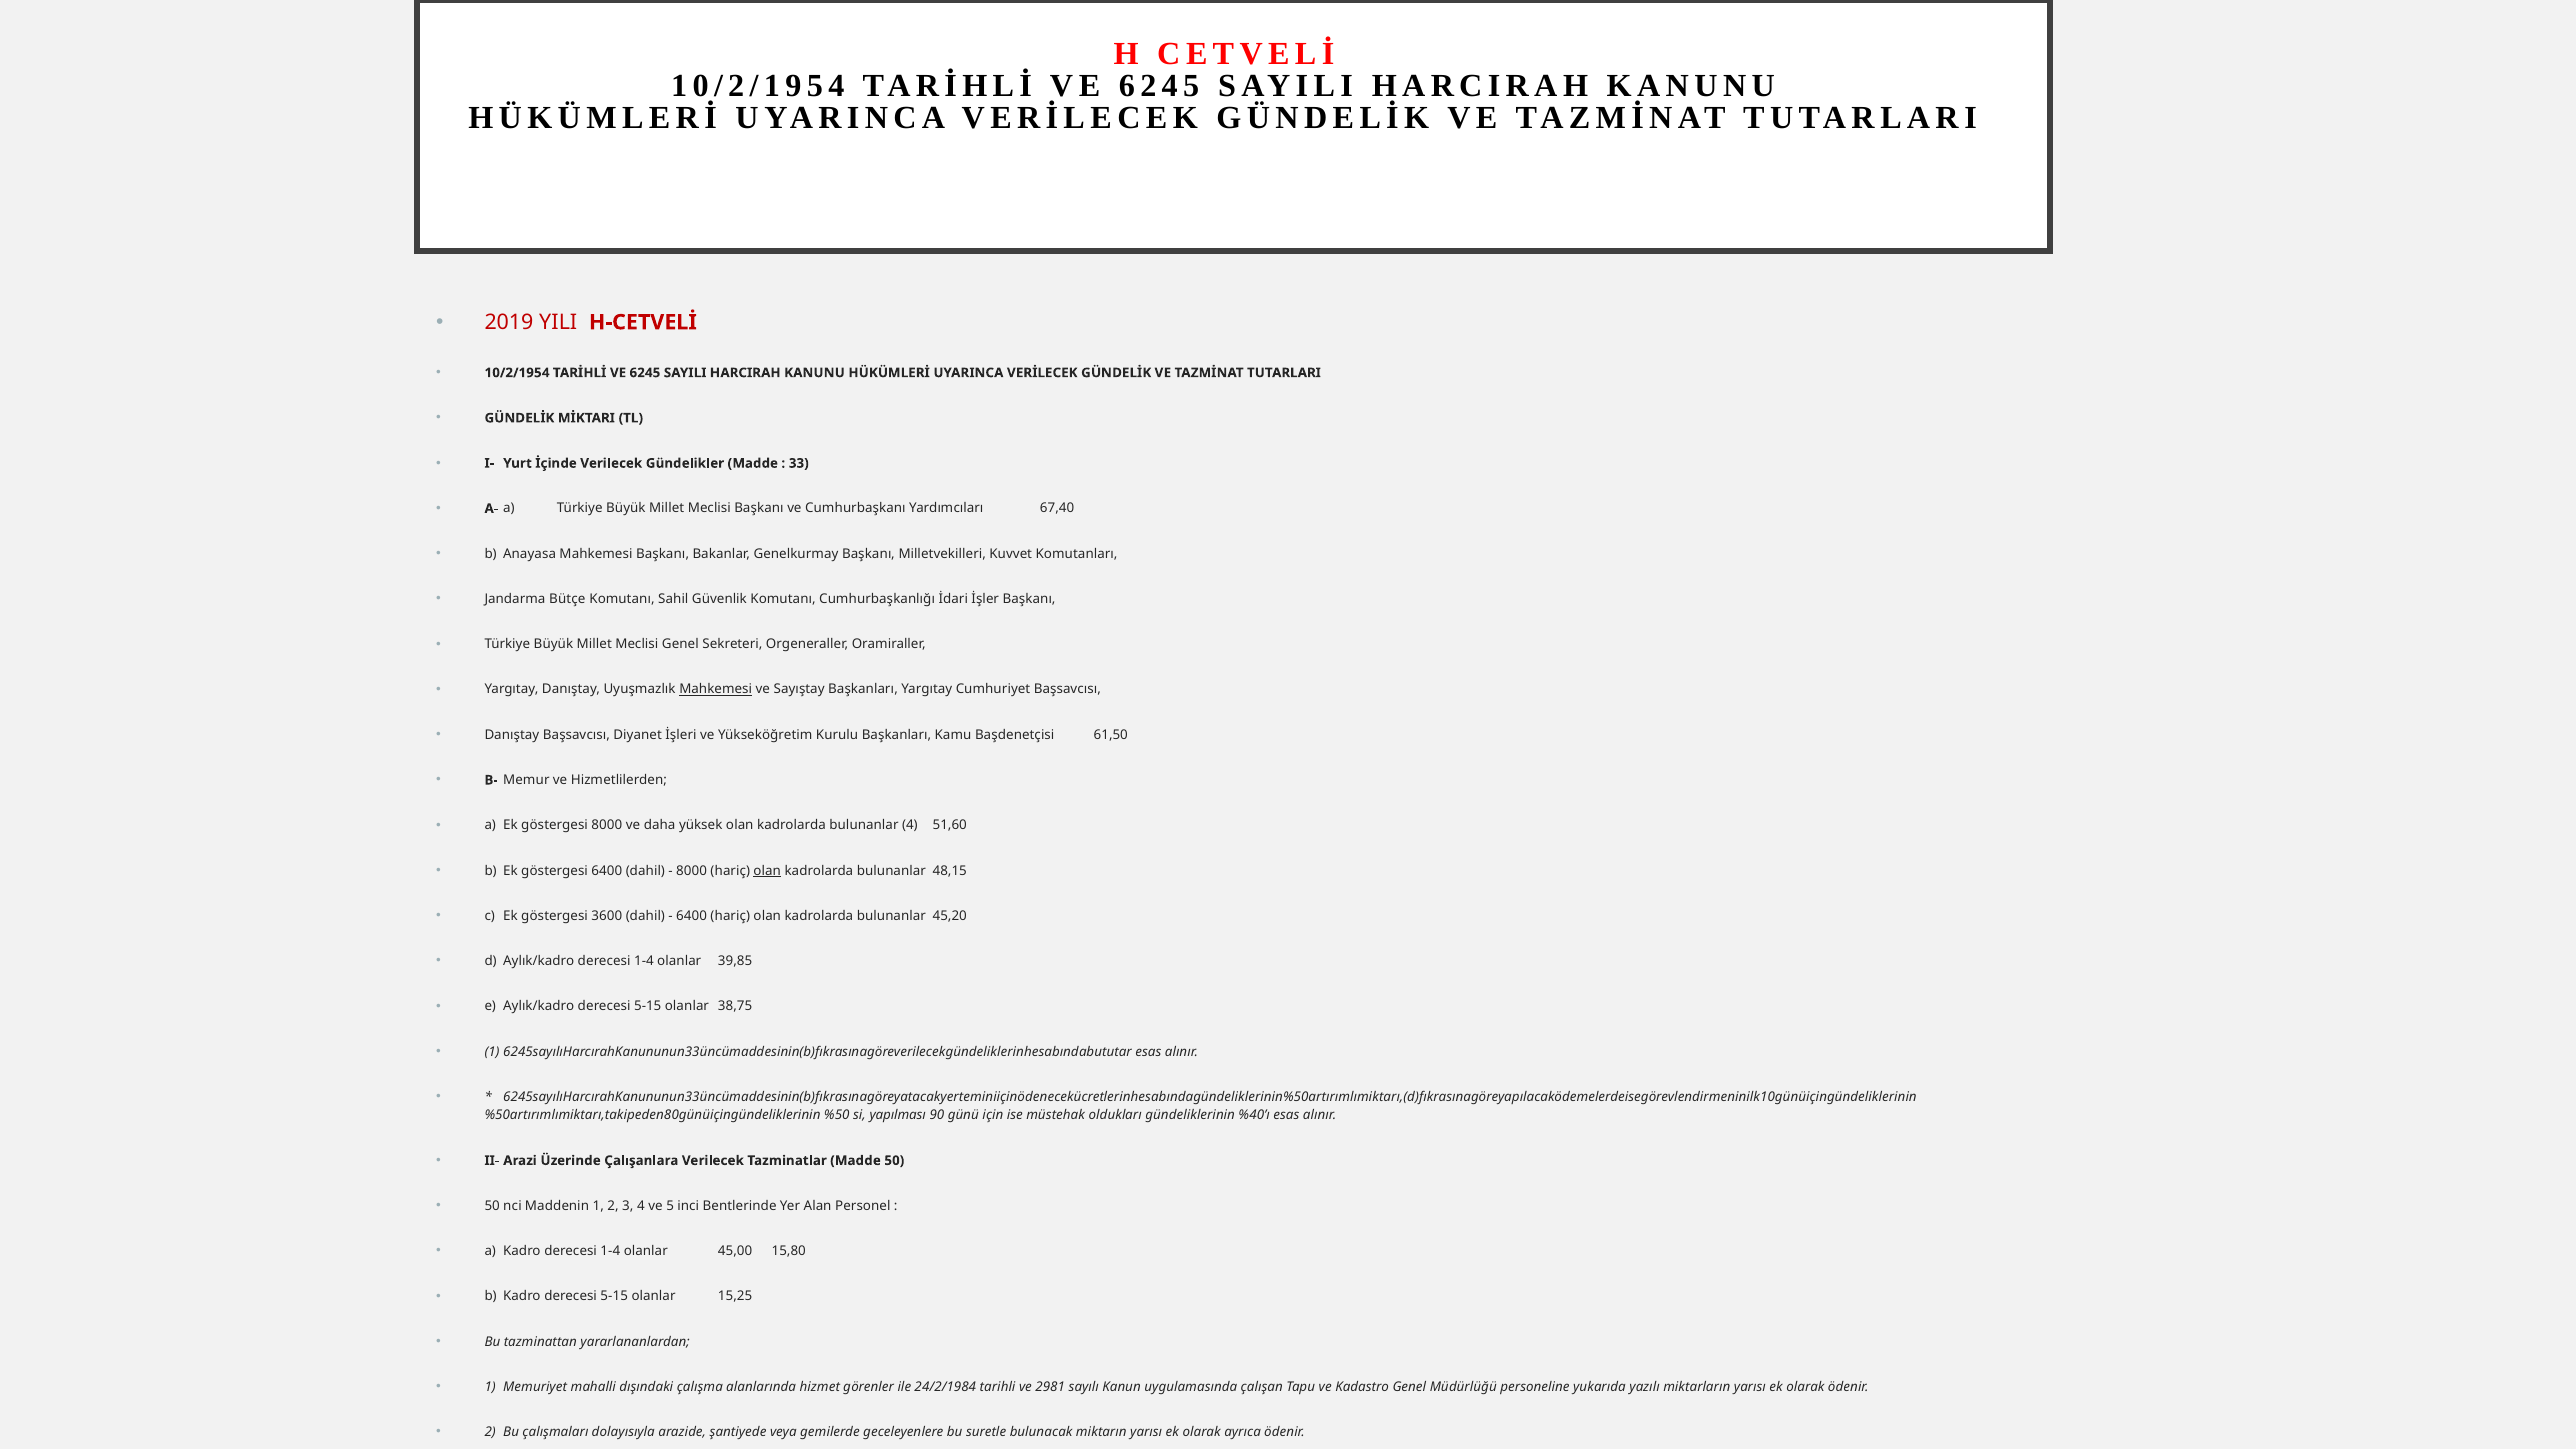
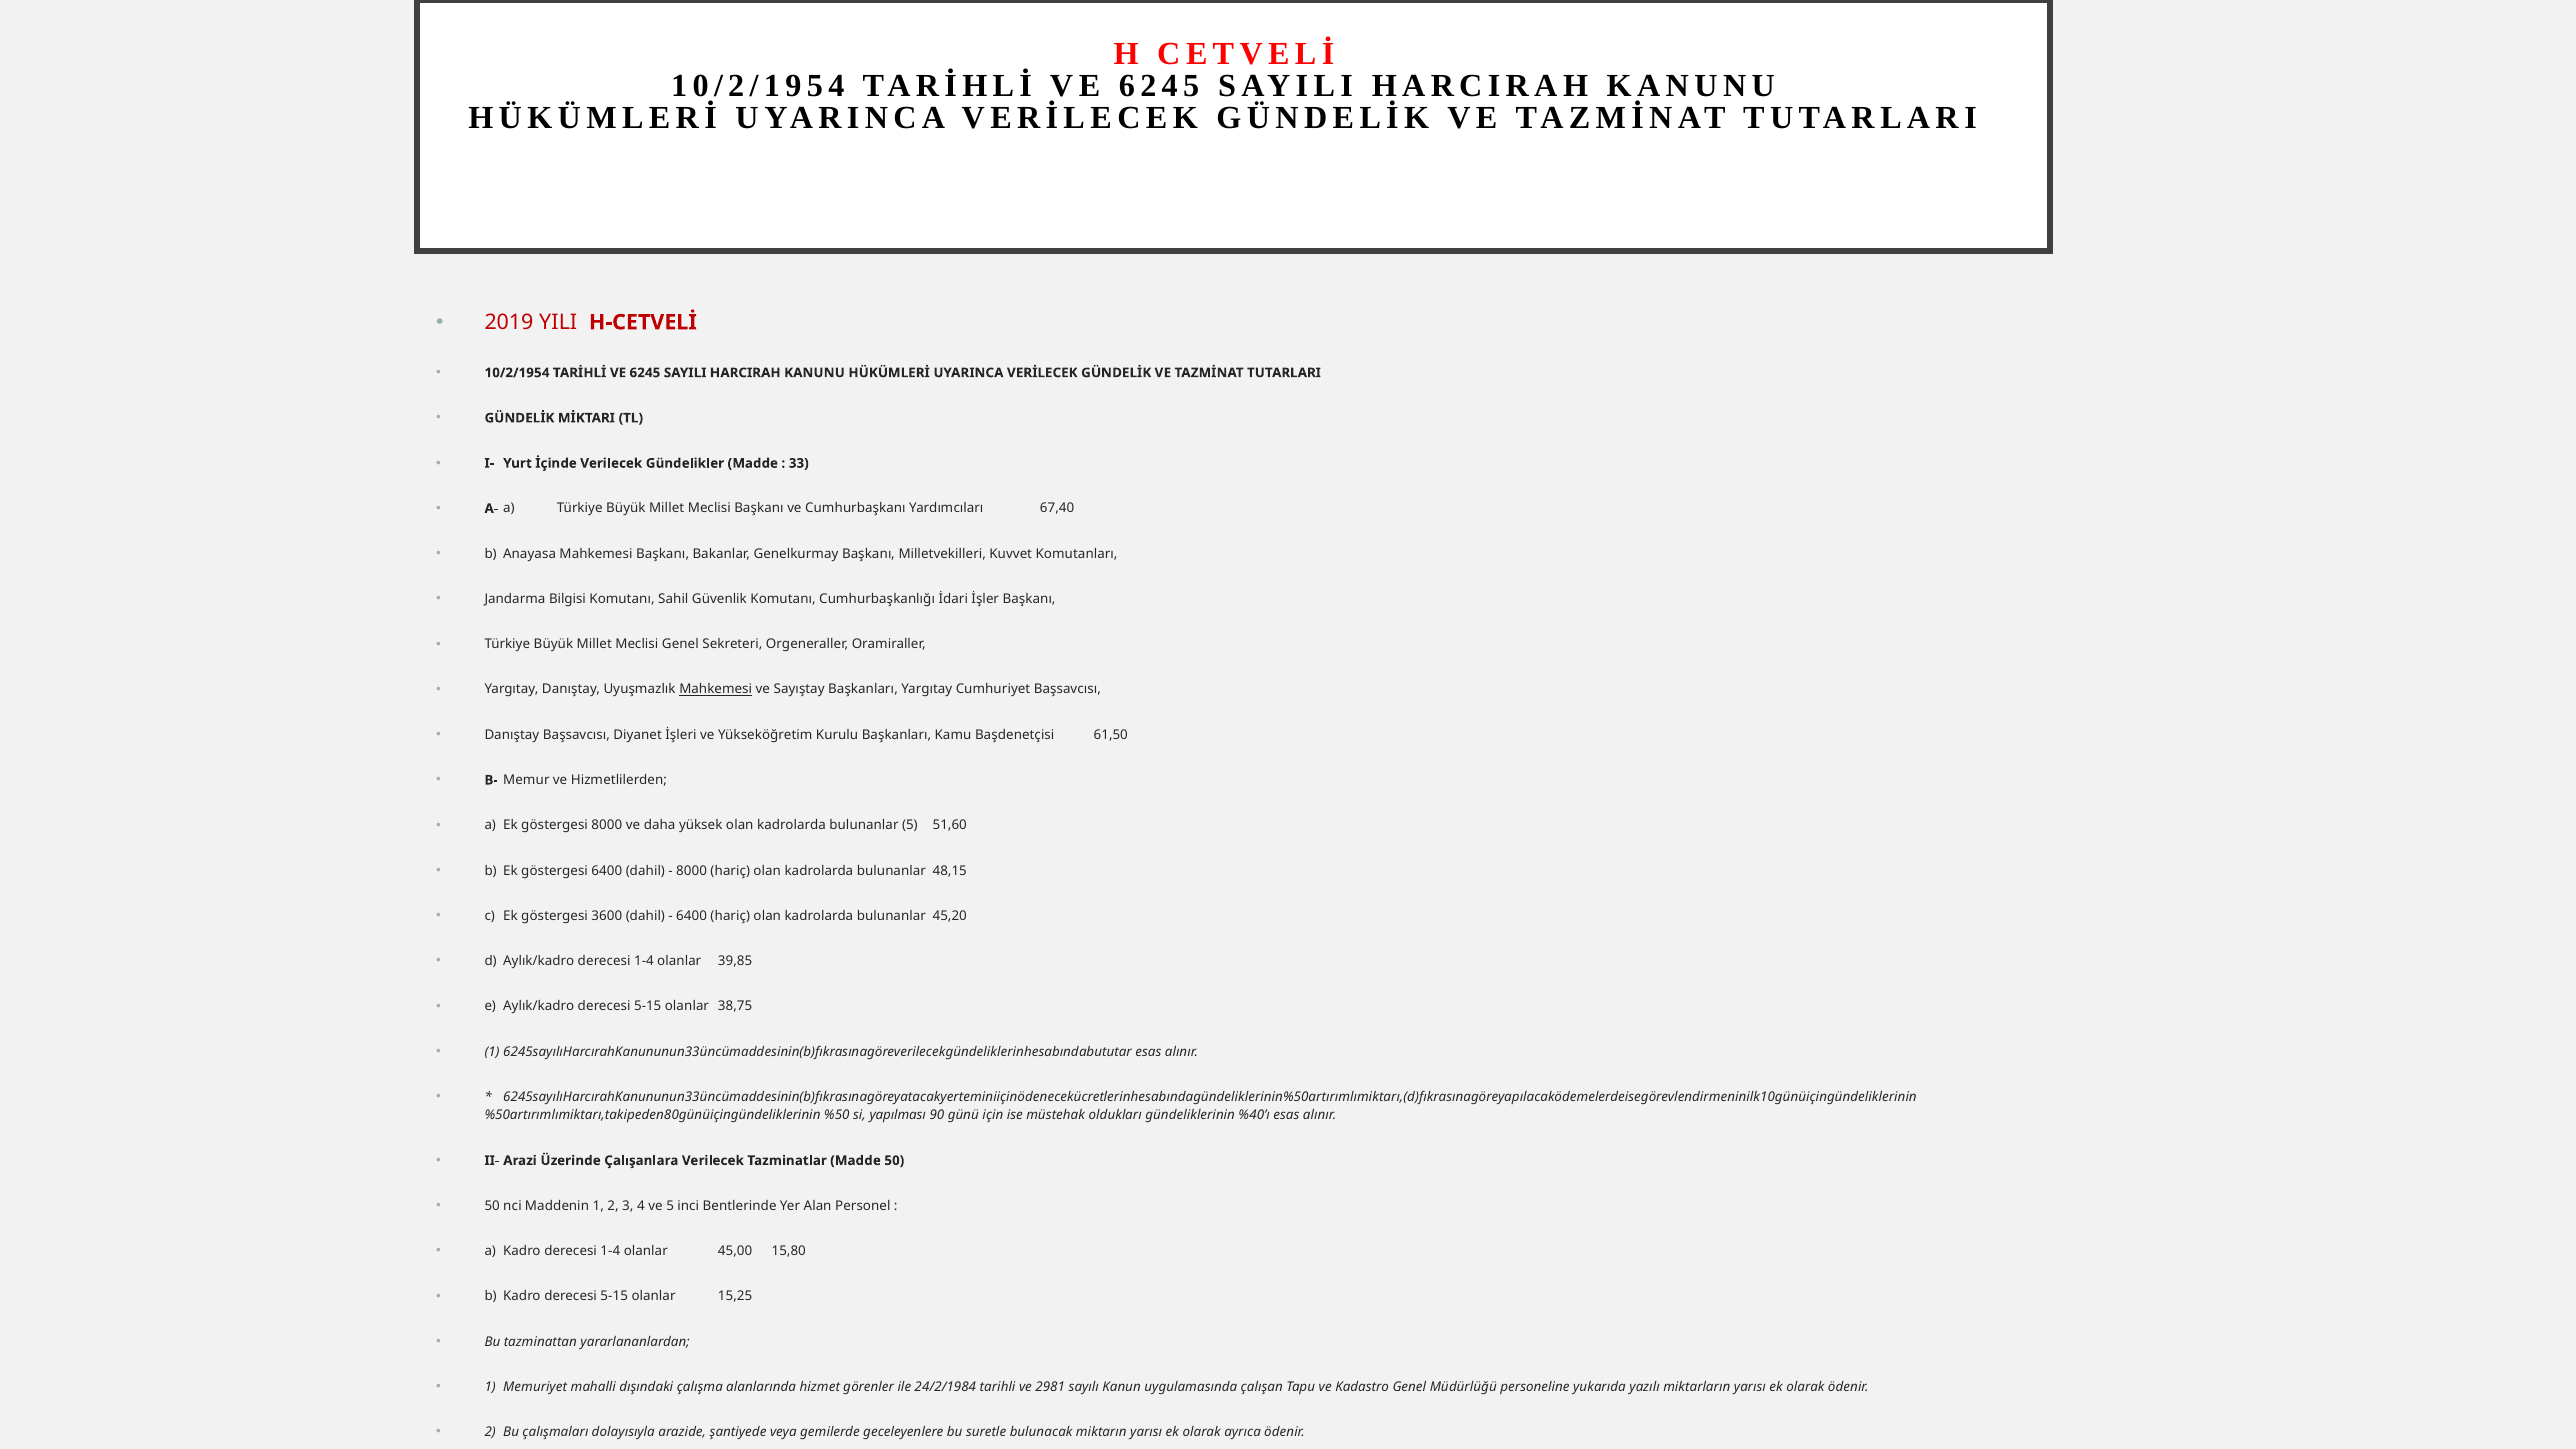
Bütçe: Bütçe -> Bilgisi (567, 599)
bulunanlar 4: 4 -> 5 (910, 825)
olan underline: present -> none (767, 871)
